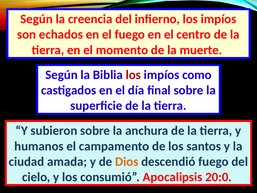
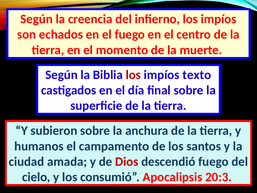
como: como -> texto (197, 75)
Dios colour: orange -> red (127, 161)
20:0: 20:0 -> 20:3 (219, 177)
